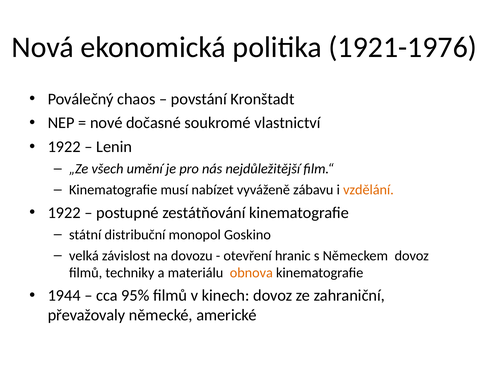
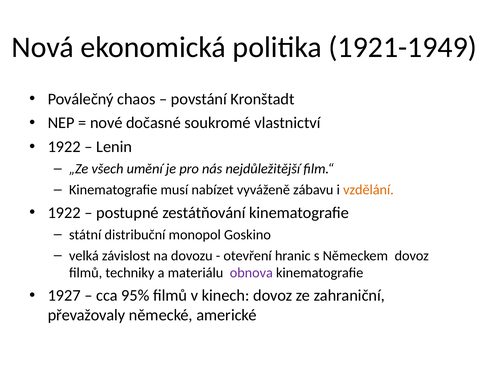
1921-1976: 1921-1976 -> 1921-1949 (403, 47)
obnova colour: orange -> purple (251, 273)
1944: 1944 -> 1927 (64, 295)
